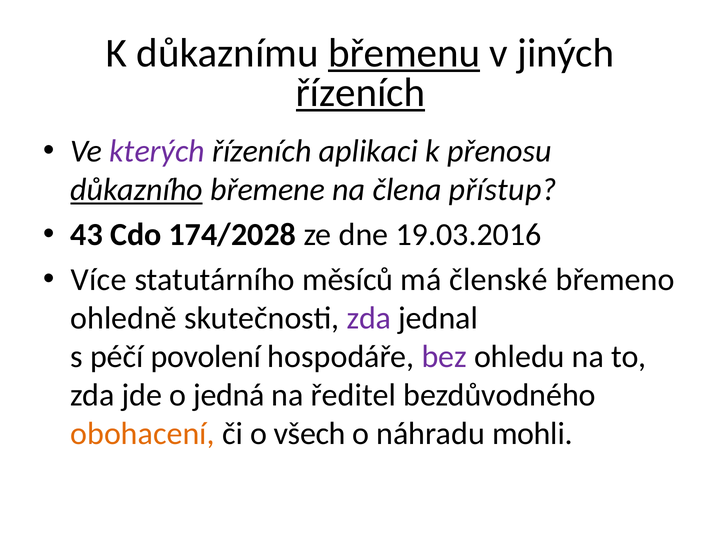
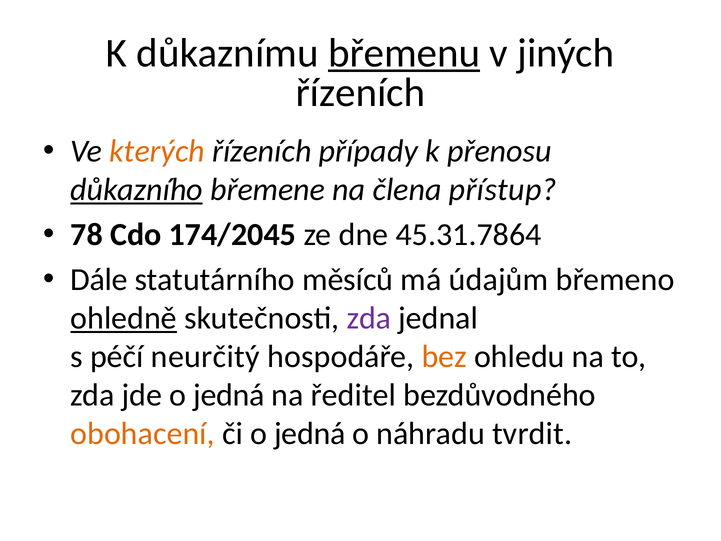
řízeních underline: present -> none (360, 93)
kterých colour: purple -> orange (157, 151)
aplikaci: aplikaci -> případy (368, 151)
43: 43 -> 78 (87, 235)
174/2028: 174/2028 -> 174/2045 (232, 235)
19.03.2016: 19.03.2016 -> 45.31.7864 (469, 235)
Více: Více -> Dále (99, 279)
členské: členské -> údajům (499, 279)
ohledně underline: none -> present (124, 318)
povolení: povolení -> neurčitý (205, 356)
bez colour: purple -> orange (444, 356)
či o všech: všech -> jedná (310, 433)
mohli: mohli -> tvrdit (532, 433)
